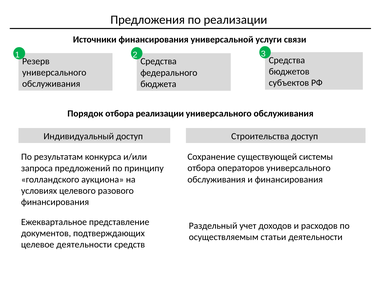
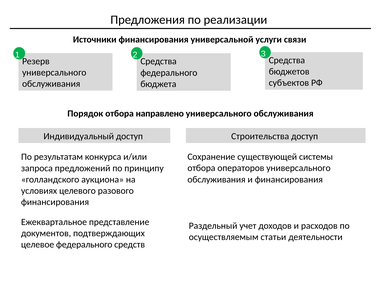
отбора реализации: реализации -> направлено (160, 114)
целевое деятельности: деятельности -> федерального (84, 245)
